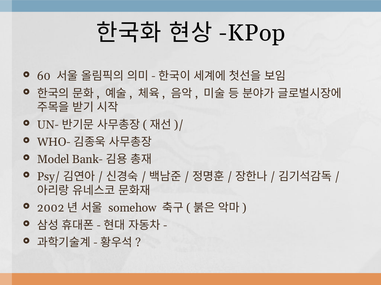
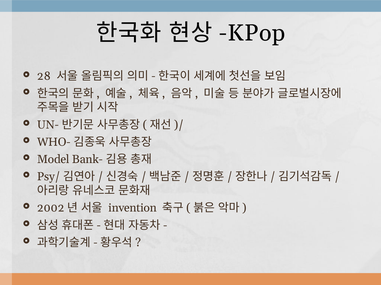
60: 60 -> 28 (44, 76)
somehow: somehow -> invention (133, 208)
